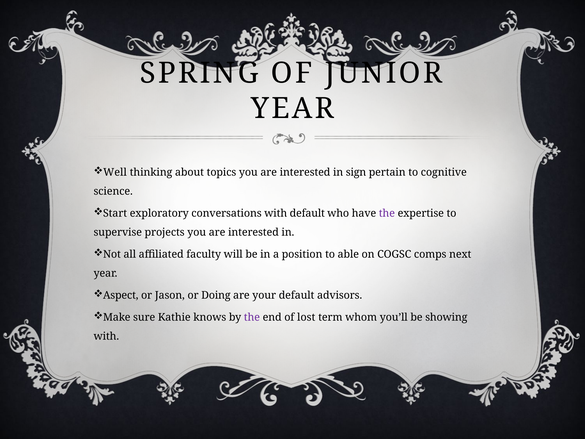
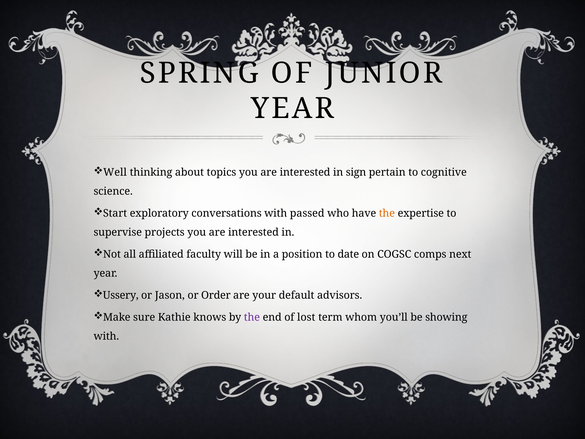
with default: default -> passed (307, 213)
the colour: purple -> orange (387, 213)
able: able -> date (348, 254)
Aspect: Aspect -> Ussery (121, 295)
Doing: Doing -> Order (216, 295)
